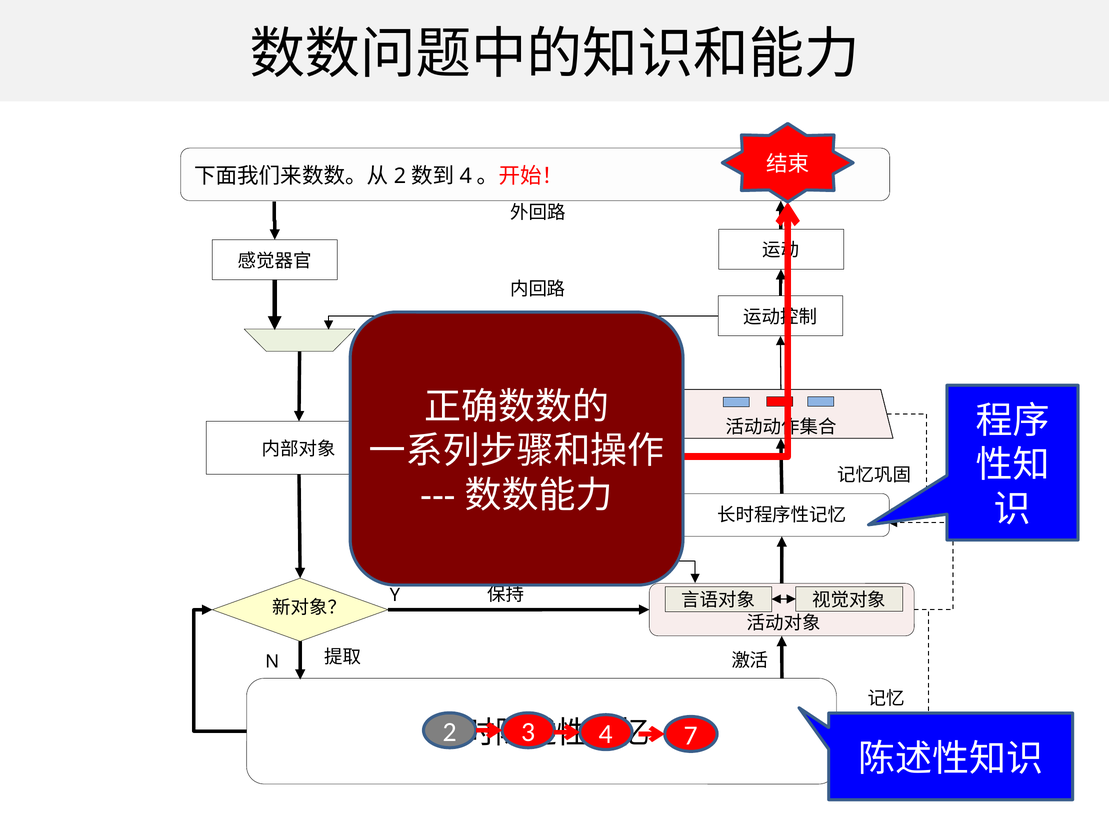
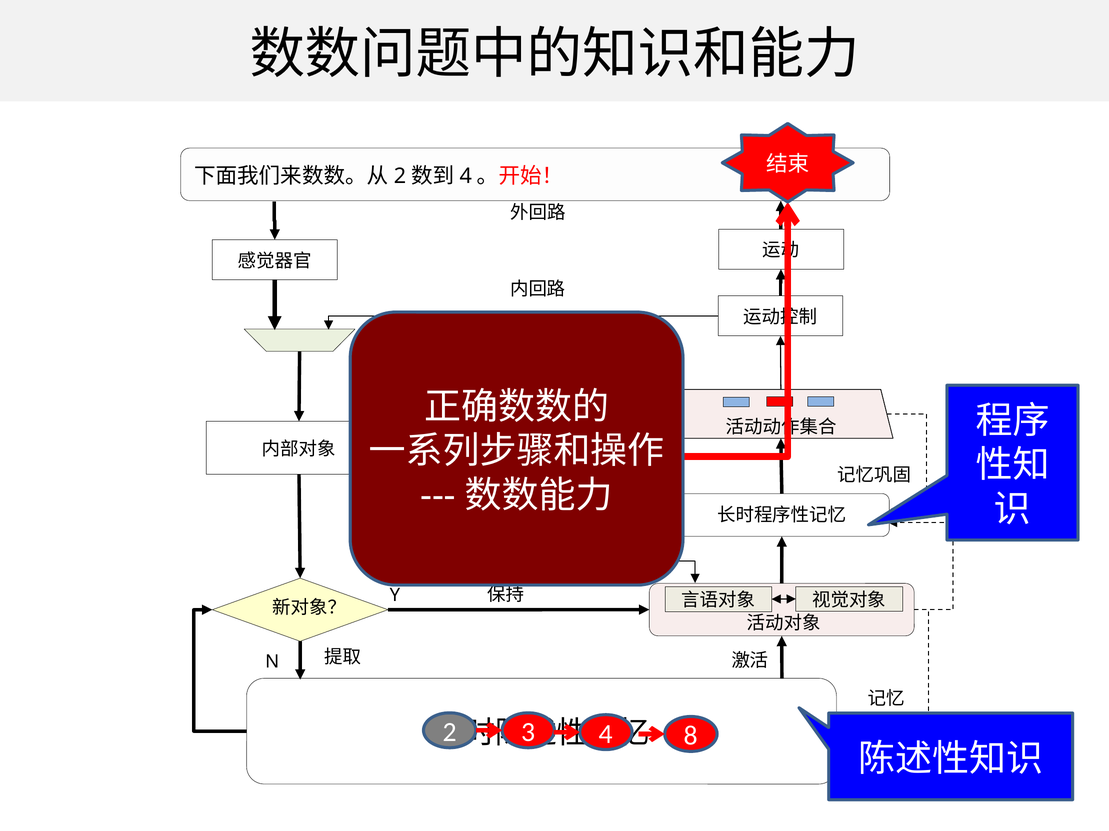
7: 7 -> 8 (691, 737)
